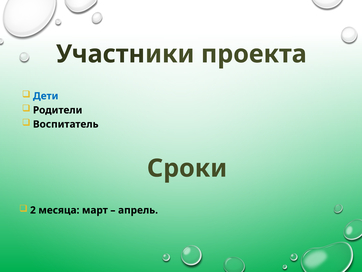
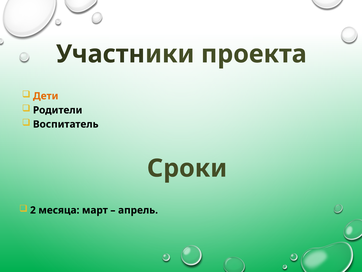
Дети colour: blue -> orange (46, 96)
